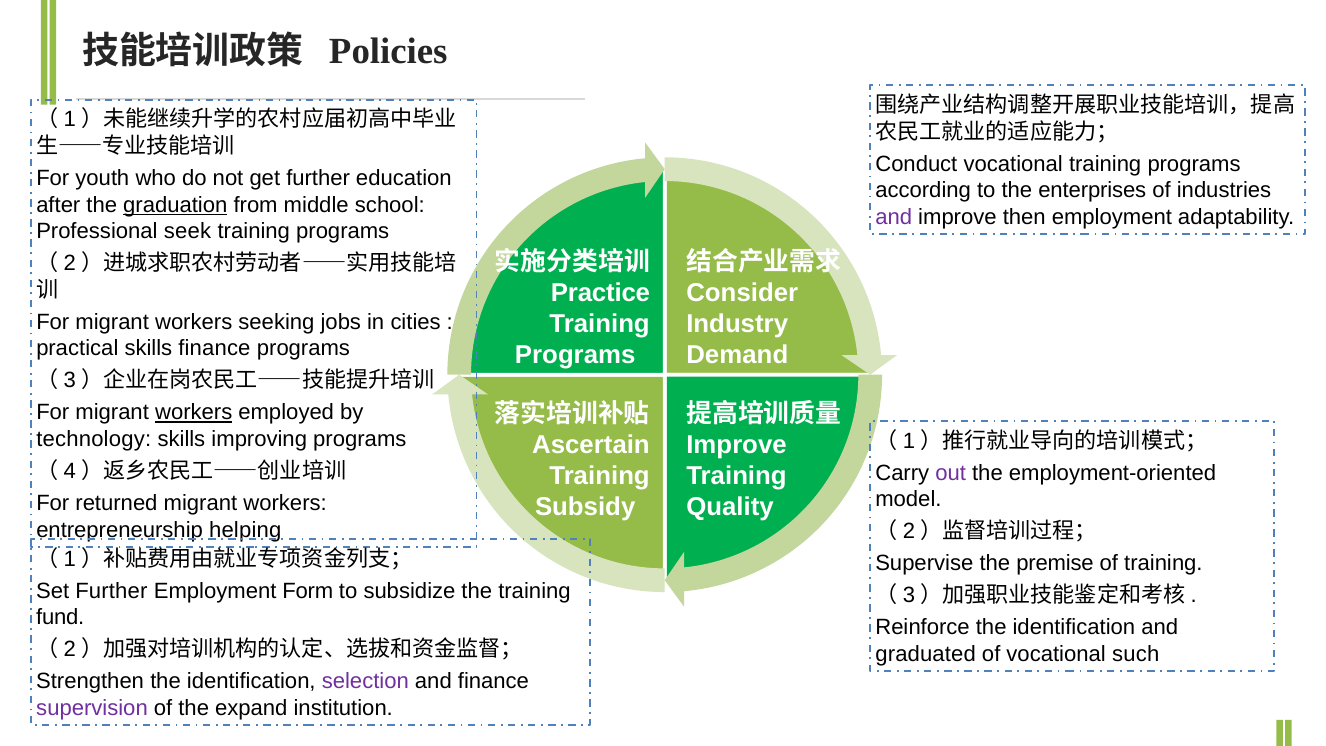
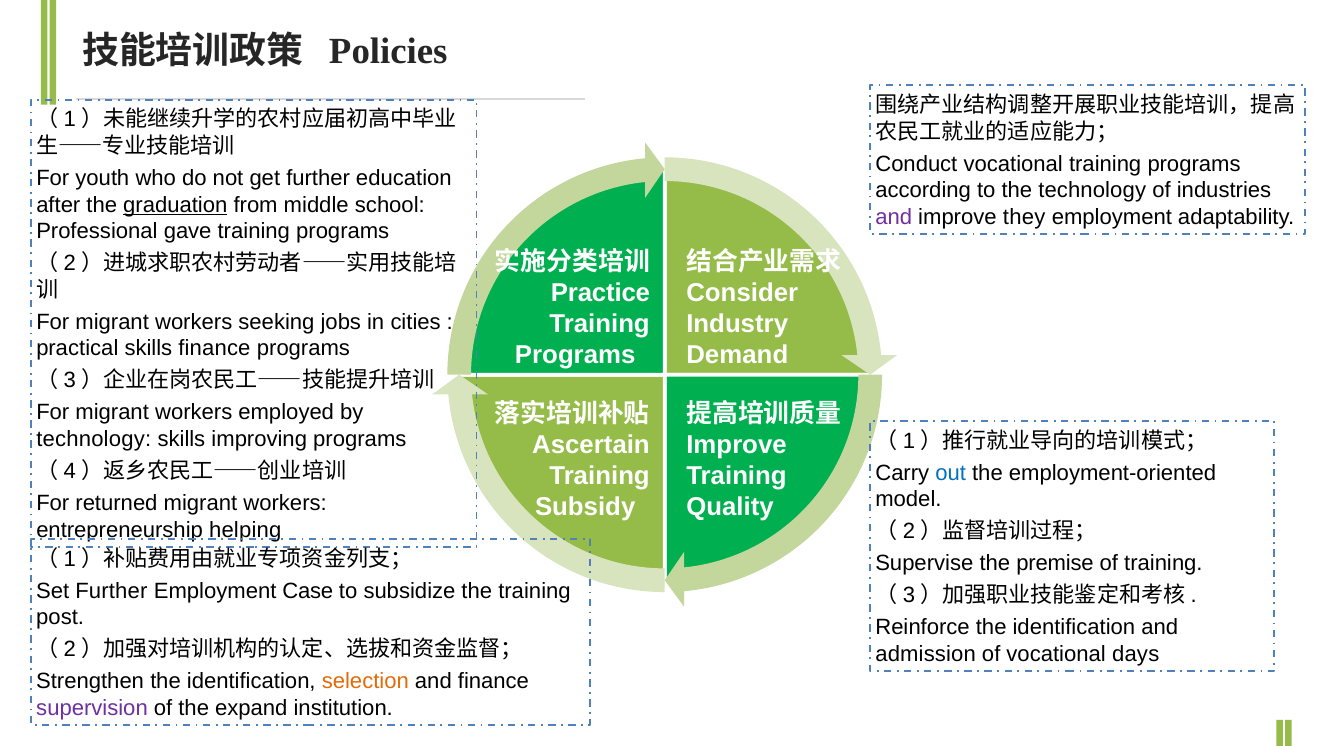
the enterprises: enterprises -> technology (1092, 190)
then: then -> they (1024, 217)
seek: seek -> gave (188, 231)
workers underline: present -> none (194, 413)
out colour: purple -> blue (951, 473)
Form: Form -> Case (308, 591)
fund: fund -> post (60, 617)
graduated: graduated -> admission (926, 654)
such: such -> days (1136, 654)
selection colour: purple -> orange (365, 681)
